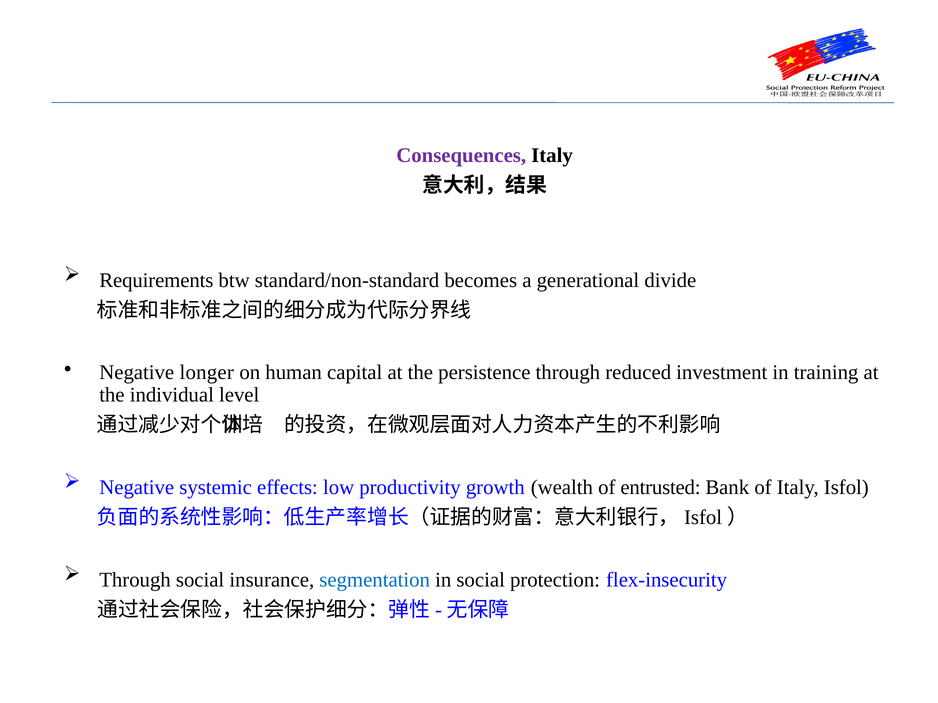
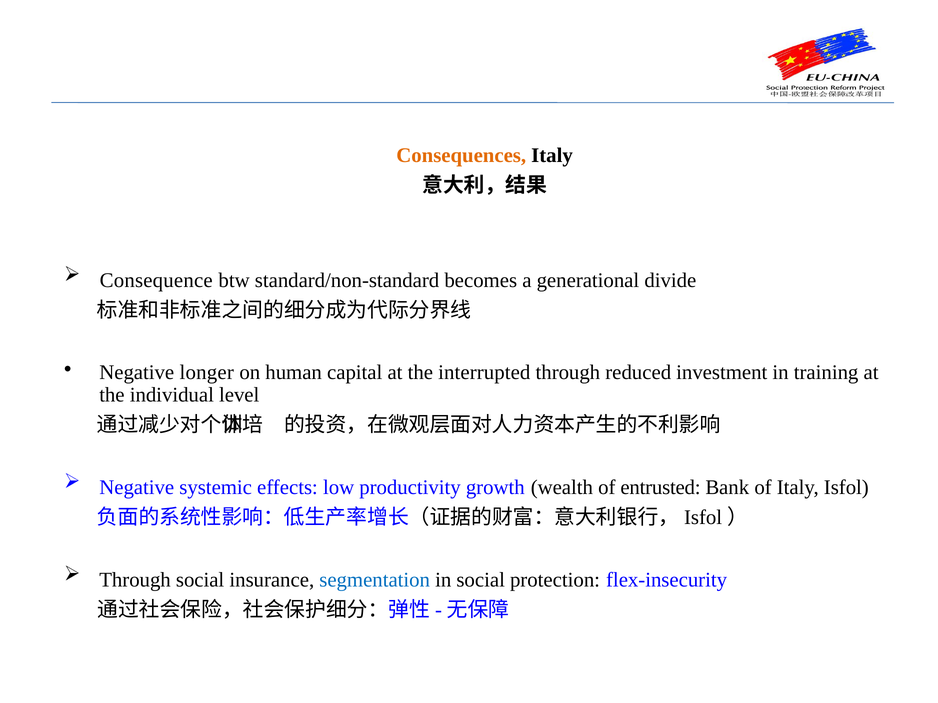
Consequences colour: purple -> orange (461, 155)
Requirements: Requirements -> Consequence (156, 280)
persistence: persistence -> interrupted (484, 373)
